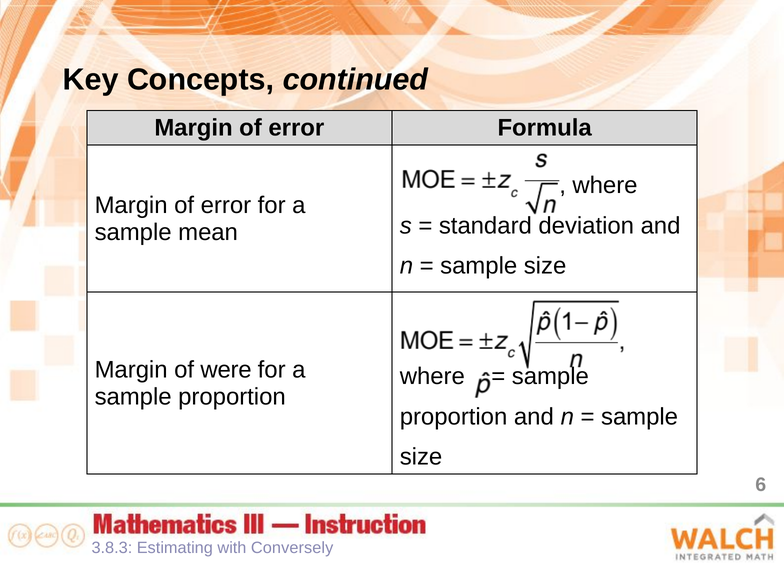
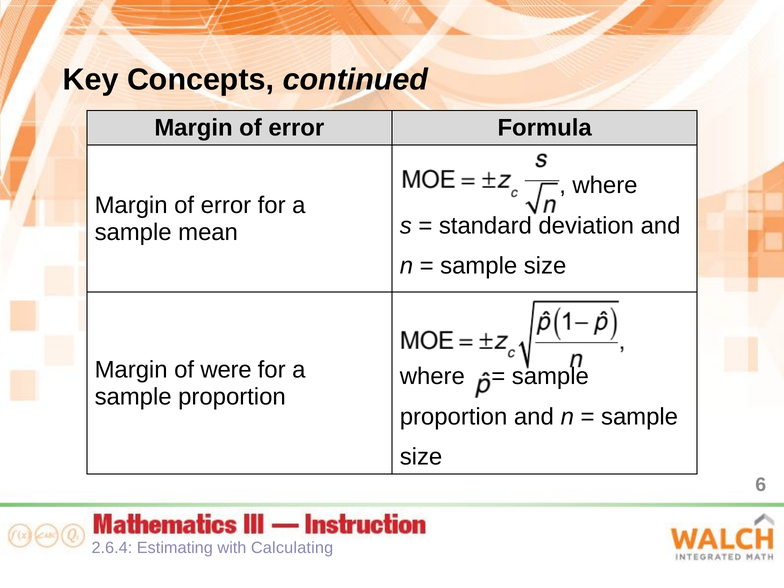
3.8.3: 3.8.3 -> 2.6.4 (112, 548)
Conversely: Conversely -> Calculating (292, 548)
